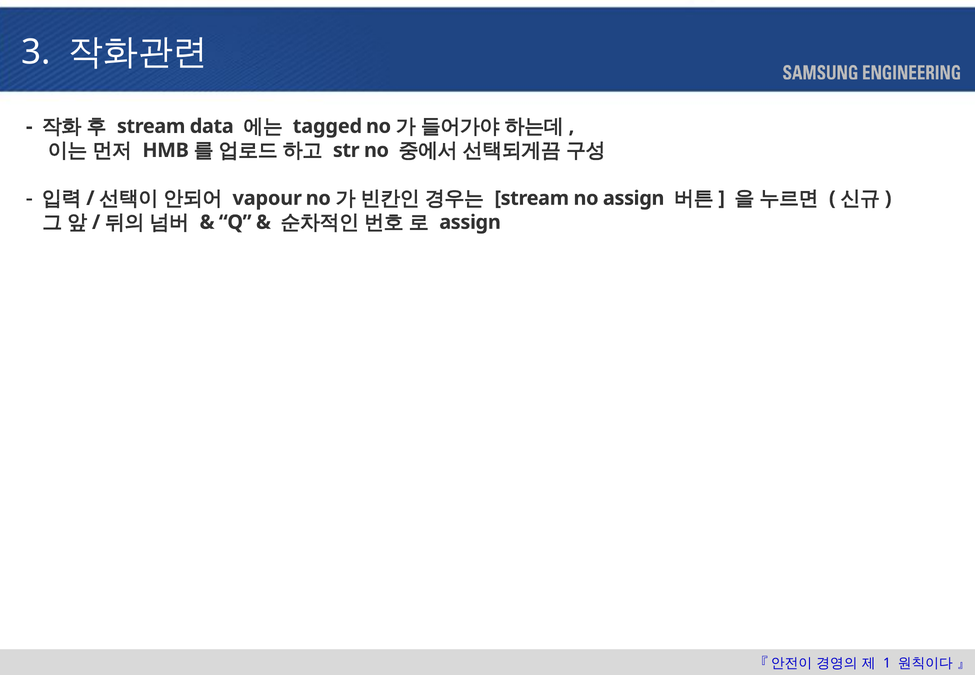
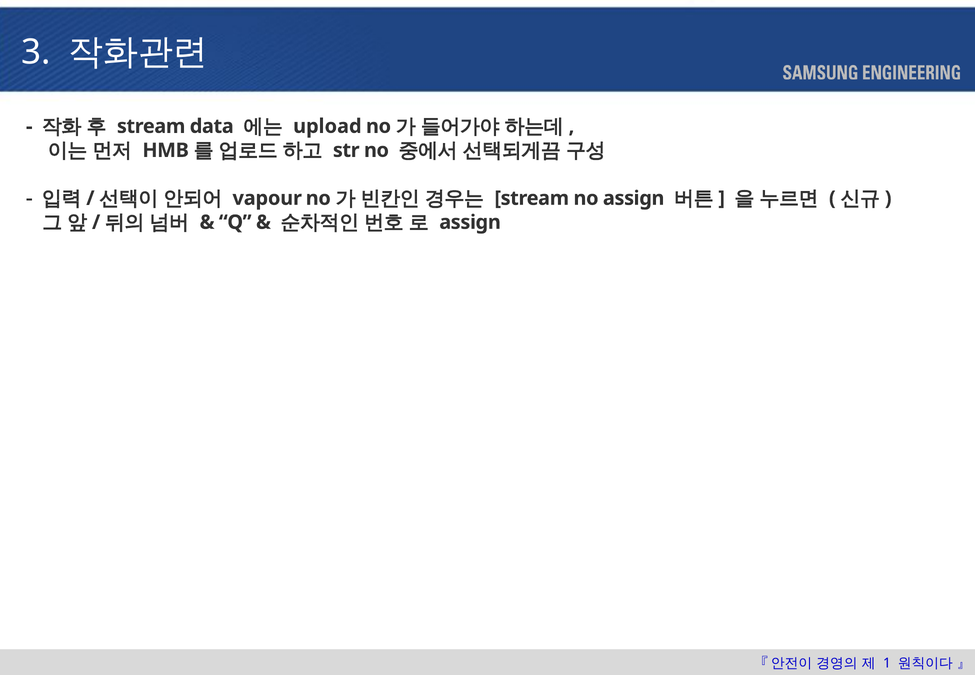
tagged: tagged -> upload (327, 126)
